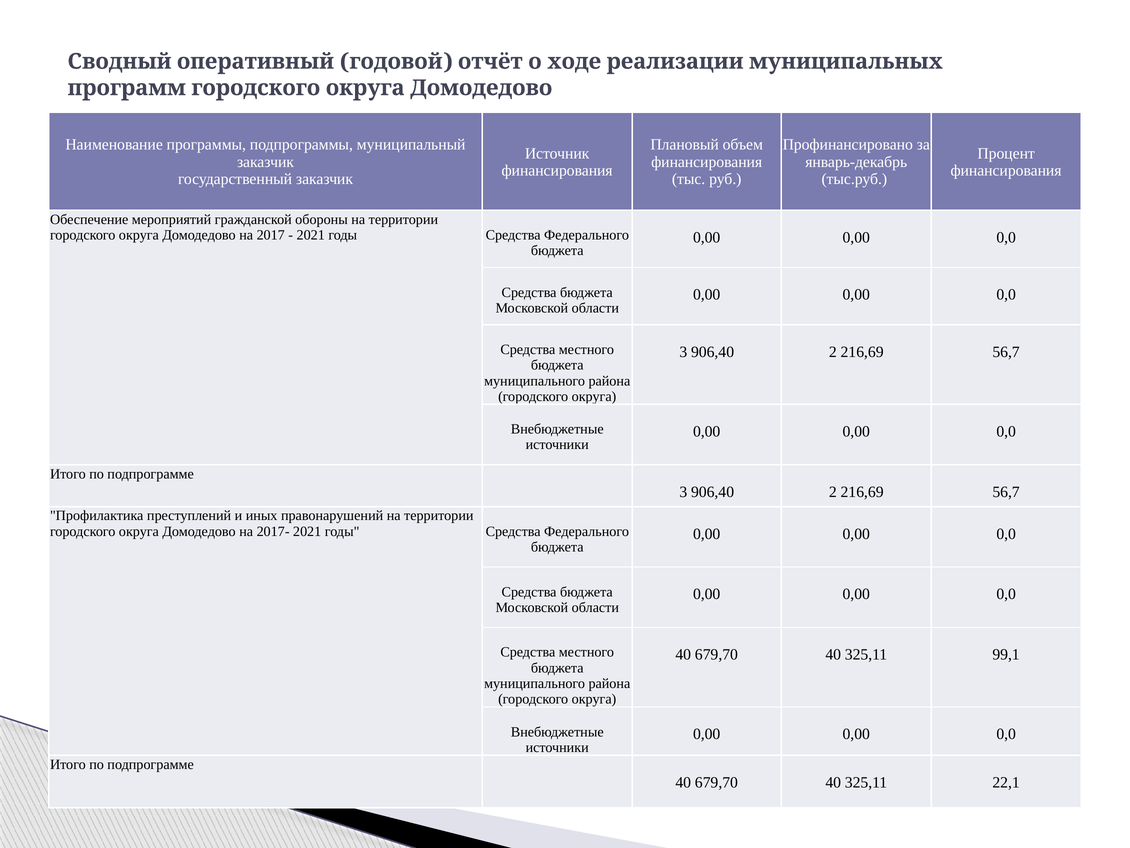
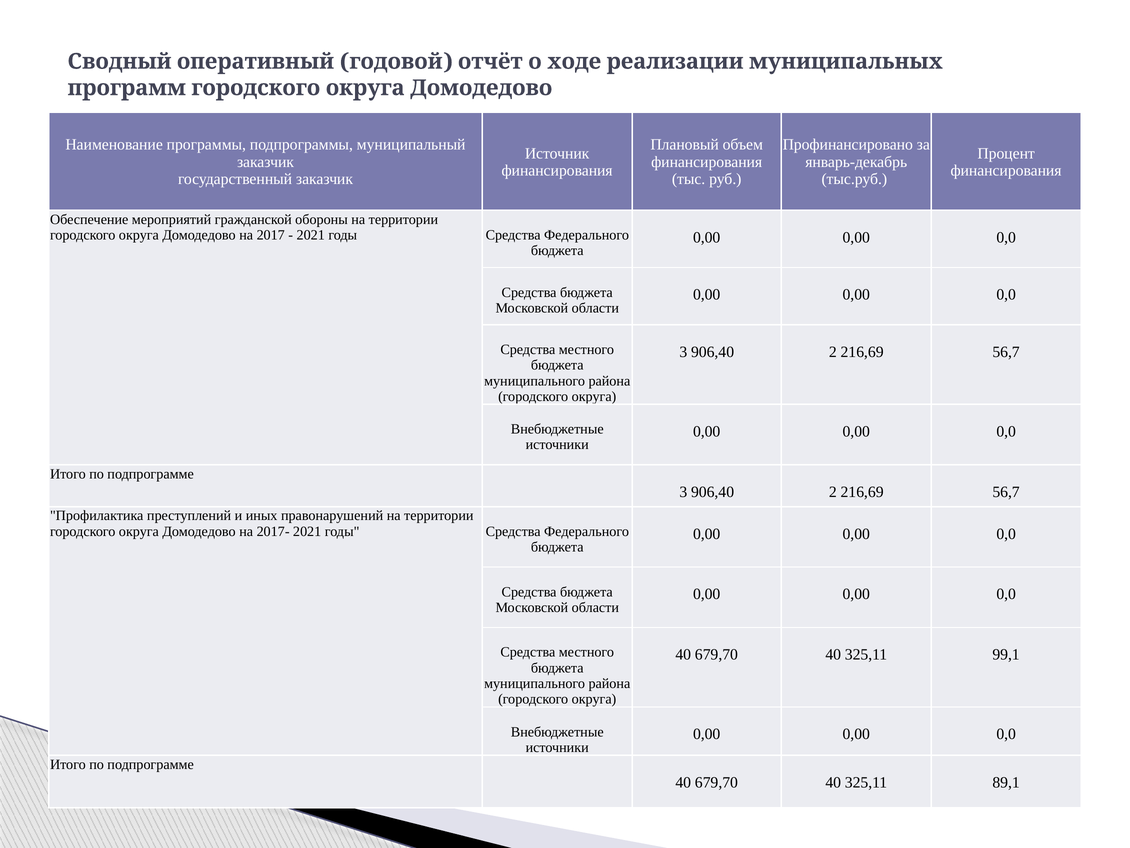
22,1: 22,1 -> 89,1 (1006, 782)
